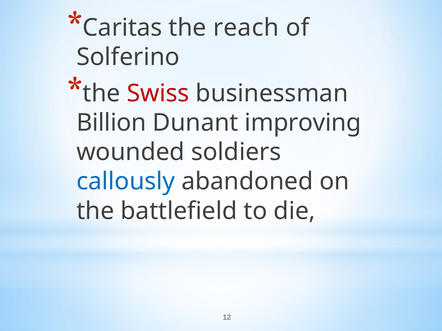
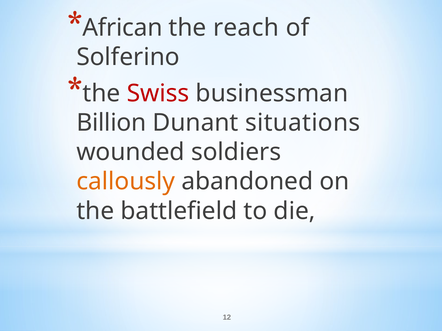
Caritas: Caritas -> African (123, 28)
improving: improving -> situations (303, 123)
callously colour: blue -> orange (126, 182)
